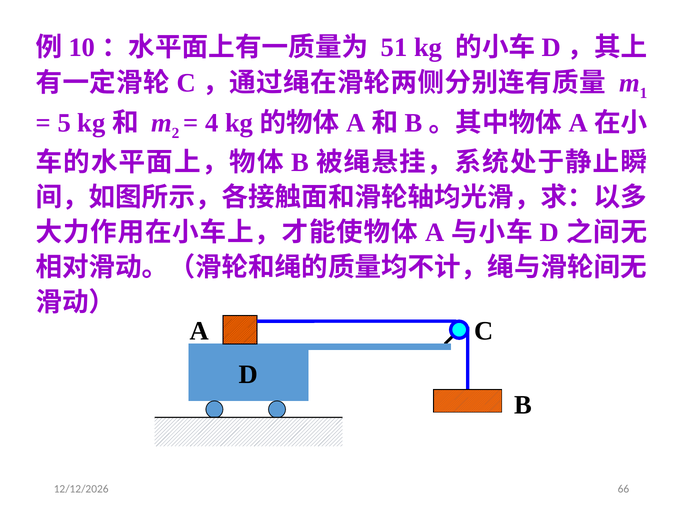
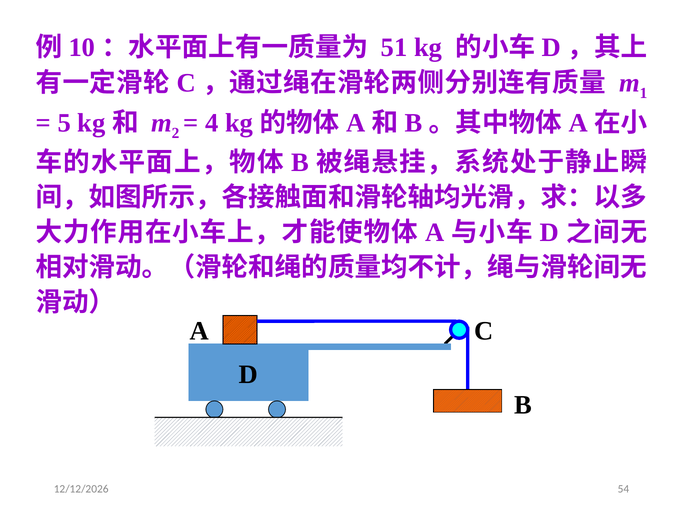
66: 66 -> 54 (623, 489)
